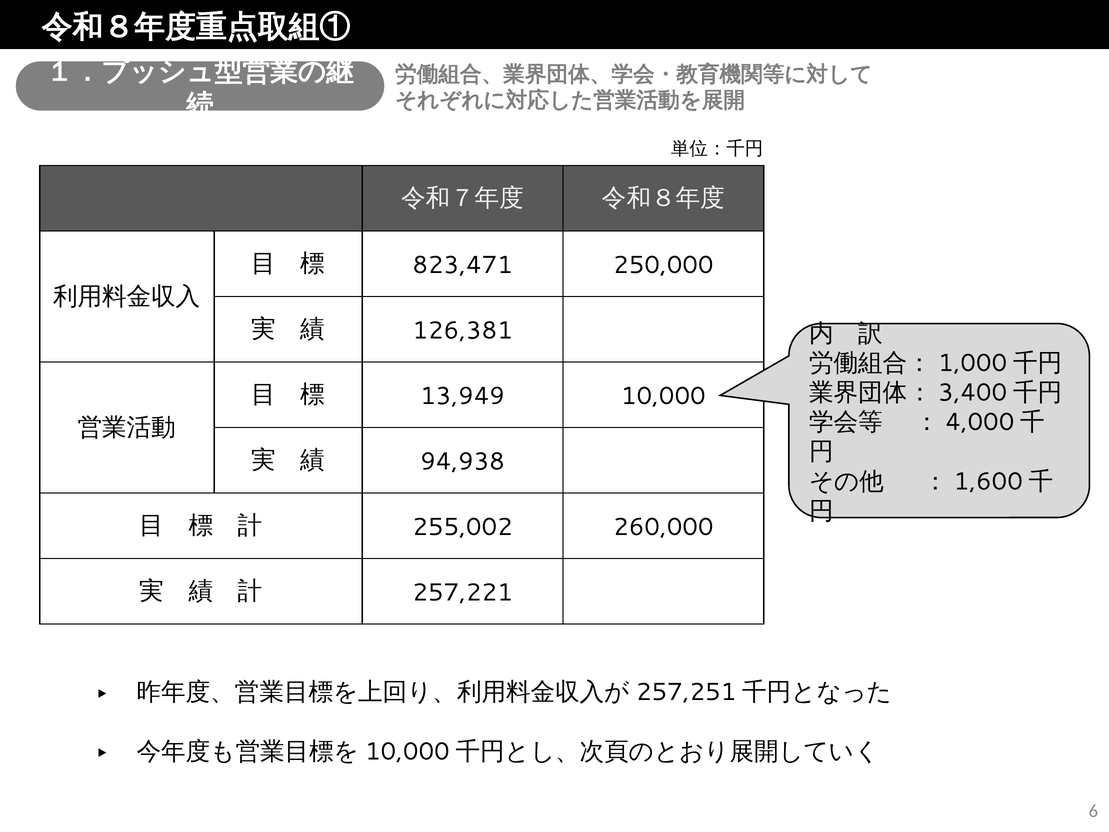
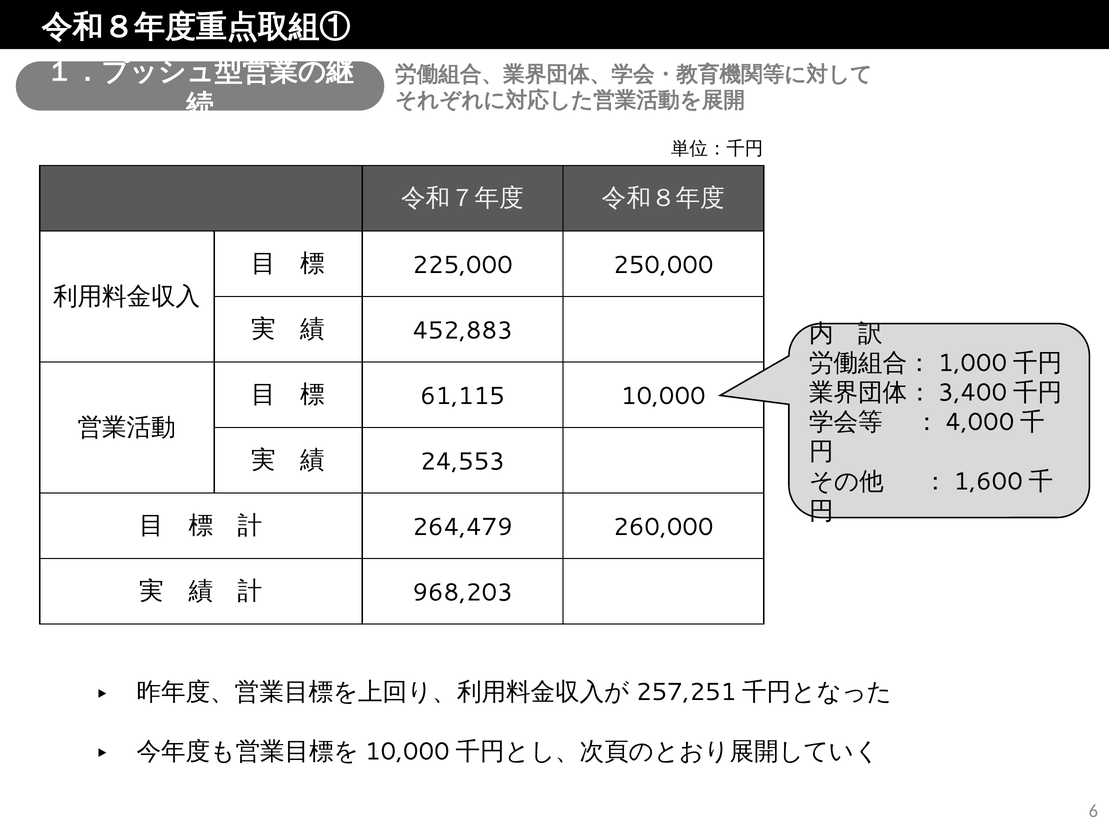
823,471: 823,471 -> 225,000 (463, 265)
126,381: 126,381 -> 452,883 (463, 330)
13,949: 13,949 -> 61,115 (463, 396)
94,938: 94,938 -> 24,553 (463, 461)
255,002: 255,002 -> 264,479 (463, 527)
257,221: 257,221 -> 968,203 (463, 592)
